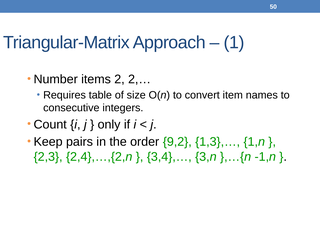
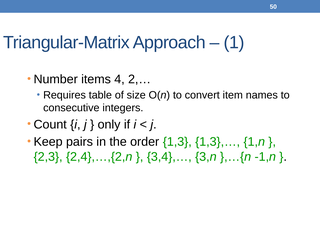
2: 2 -> 4 (119, 79)
9,2: 9,2 -> 1,3 (177, 142)
